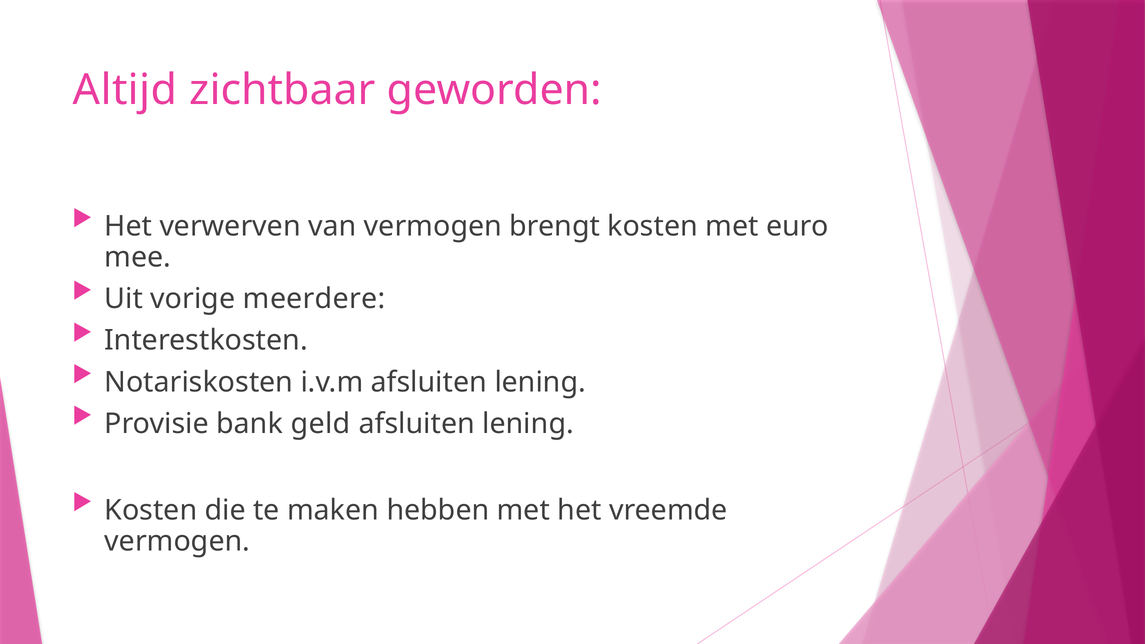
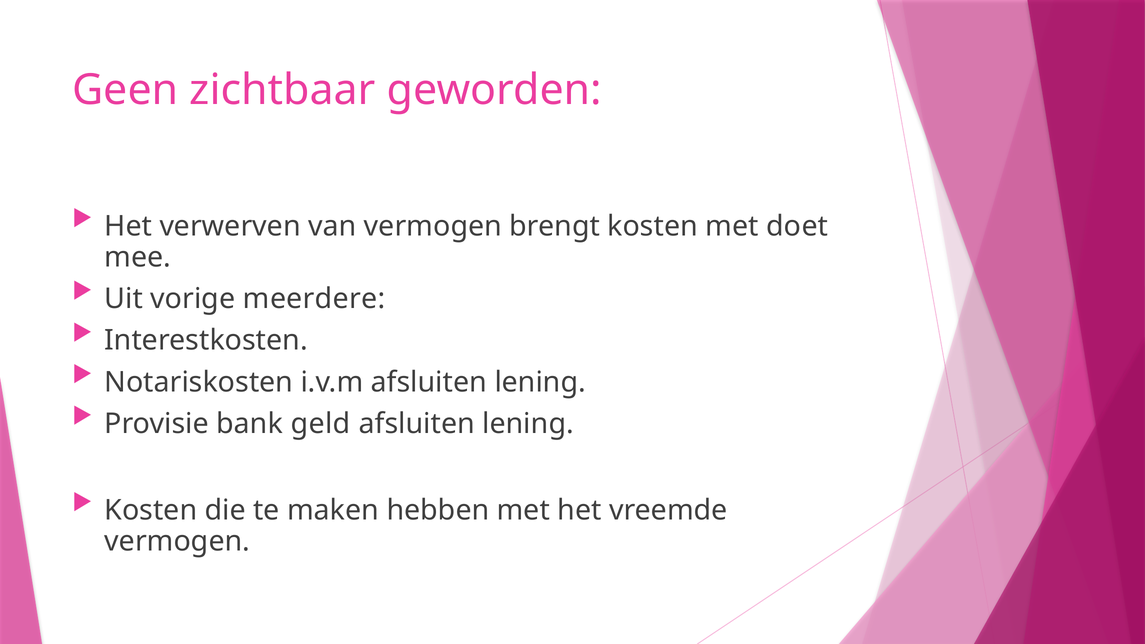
Altijd: Altijd -> Geen (125, 90)
euro: euro -> doet (797, 226)
